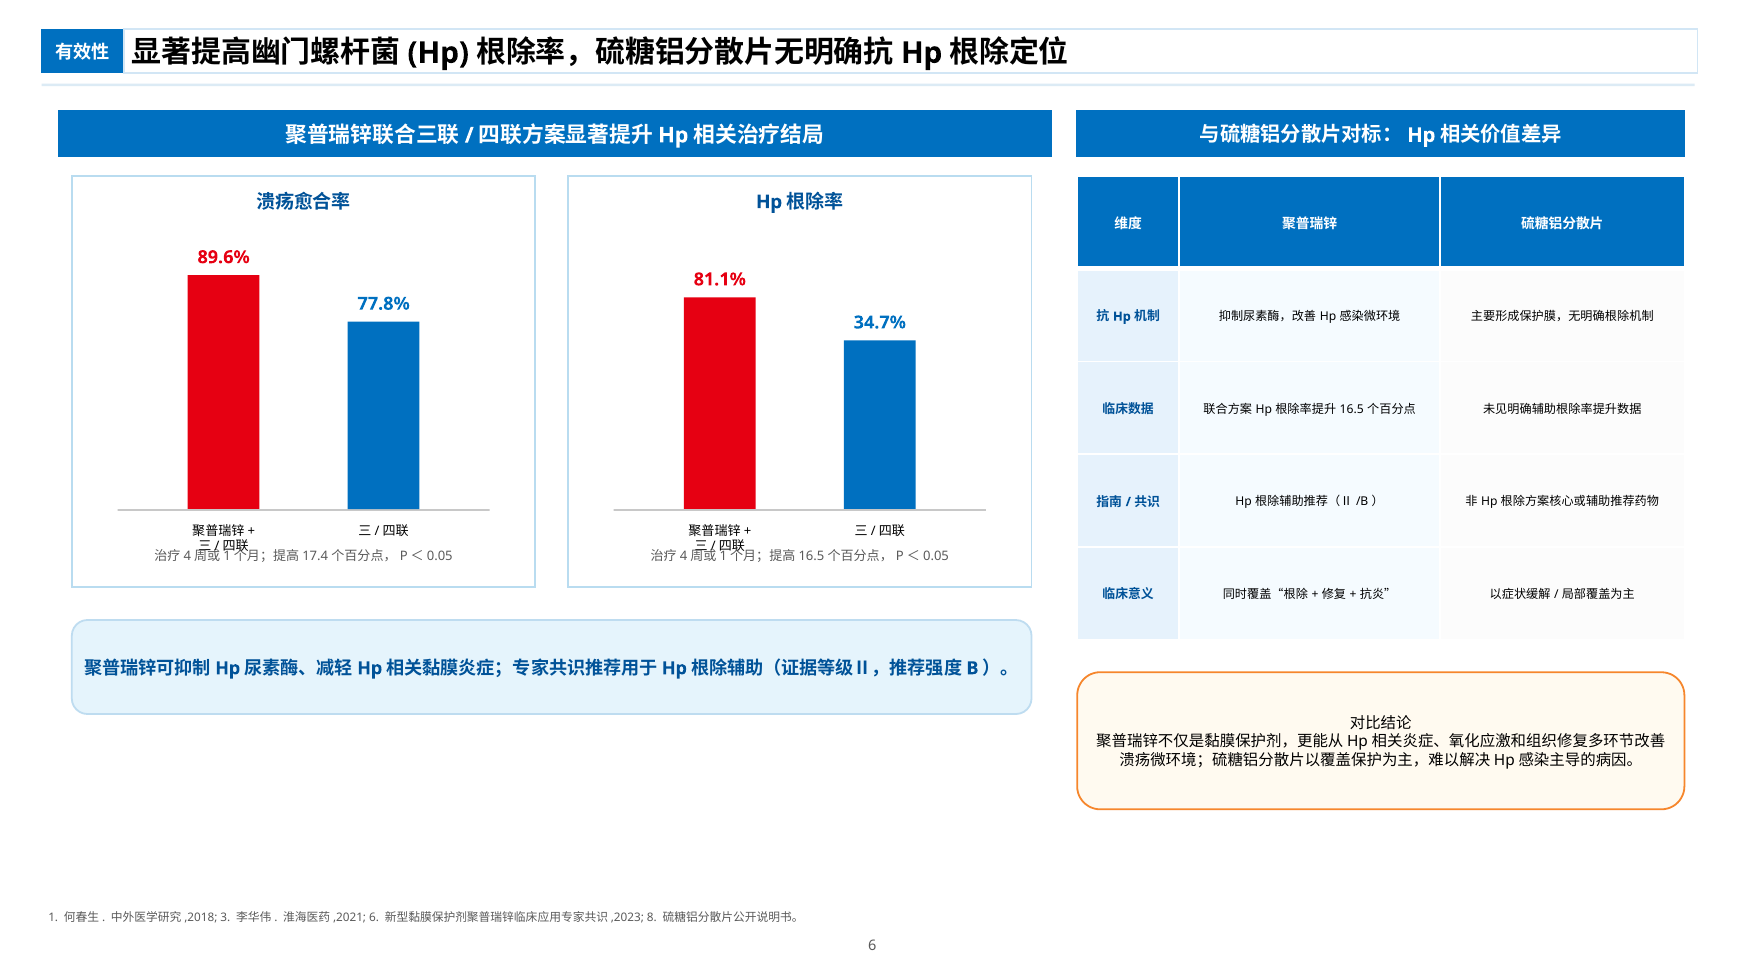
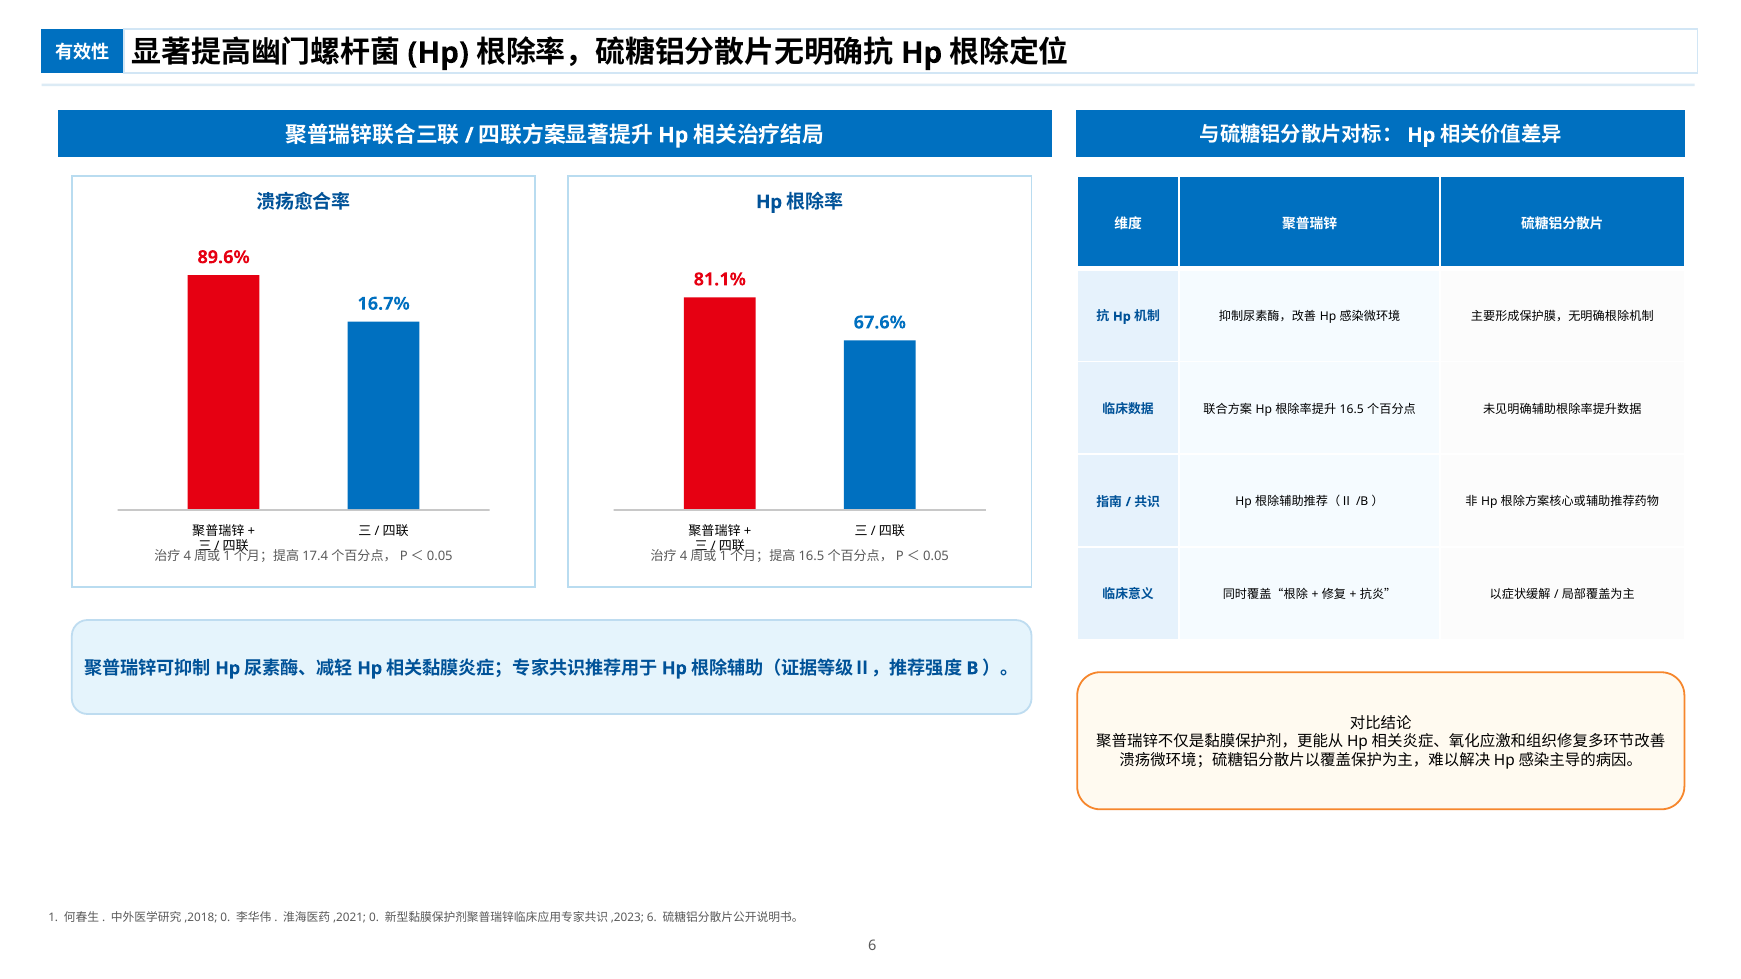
77.8%: 77.8% -> 16.7% (384, 304)
34.7%: 34.7% -> 67.6% (880, 323)
3: 3 -> 0 (225, 918)
6: 6 -> 0 (374, 918)
8: 8 -> 6 (652, 918)
